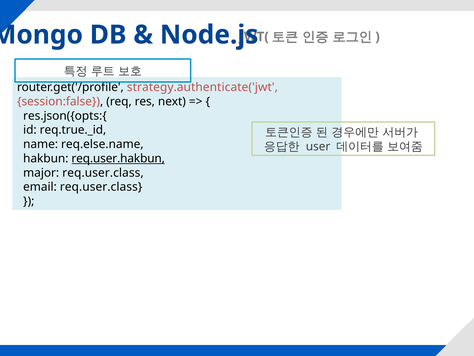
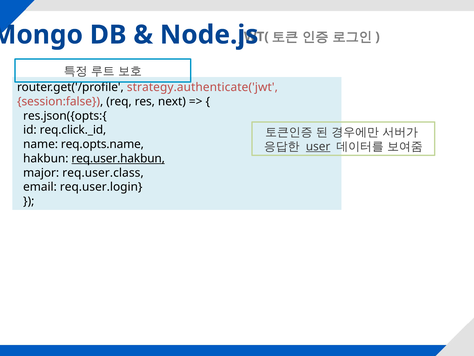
req.true._id: req.true._id -> req.click._id (73, 130)
req.else.name: req.else.name -> req.opts.name (102, 144)
user underline: none -> present (318, 146)
email req.user.class: req.user.class -> req.user.login (101, 187)
